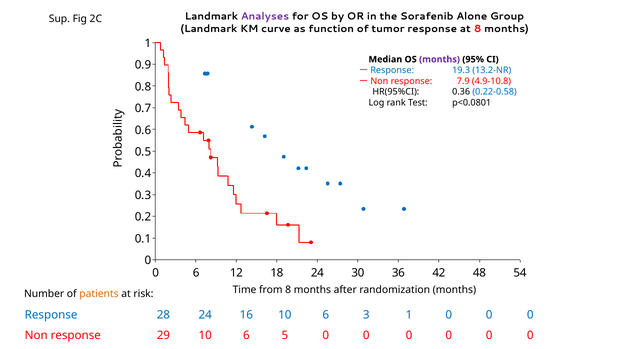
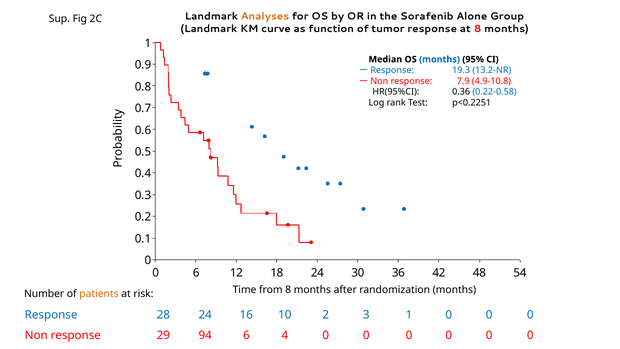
Analyses colour: purple -> orange (265, 17)
months colour: purple -> blue (440, 59)
p<0.0801: p<0.0801 -> p<0.2251 (472, 103)
16 10 6: 6 -> 2 (326, 315)
29 10: 10 -> 94 (205, 335)
5: 5 -> 4 (285, 335)
